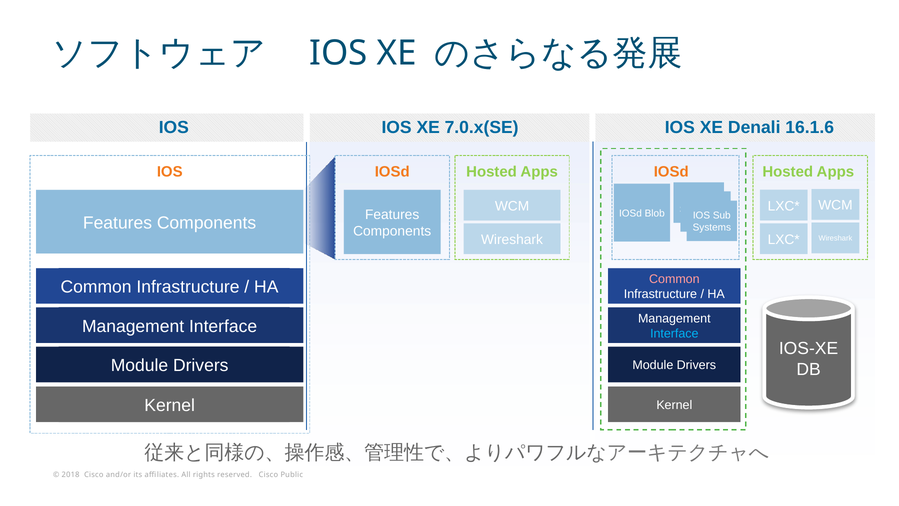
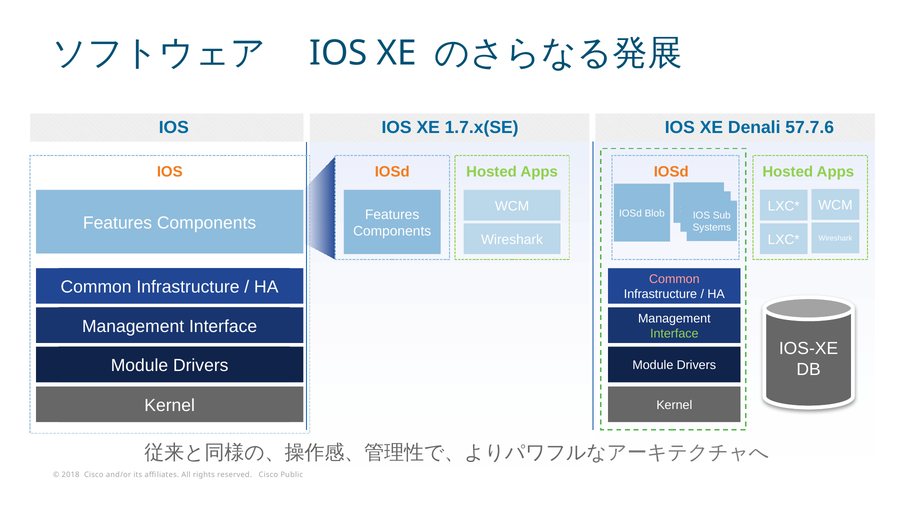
7.0.x(SE: 7.0.x(SE -> 1.7.x(SE (482, 127)
16.1.6: 16.1.6 -> 57.7.6 (810, 127)
Interface colour: light blue -> light green (674, 333)
